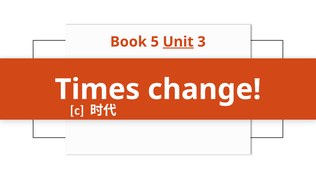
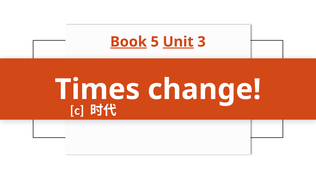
Book underline: none -> present (129, 42)
